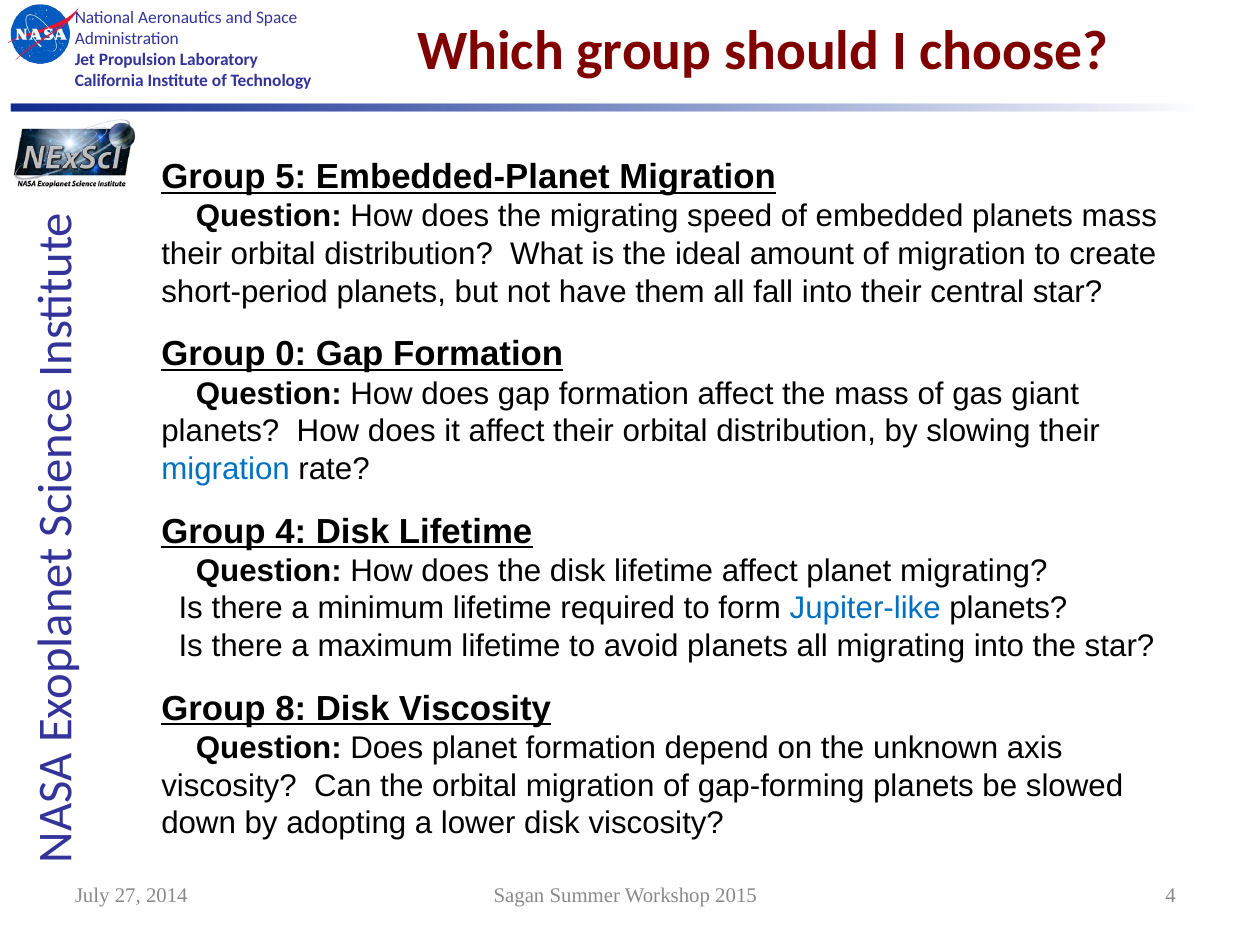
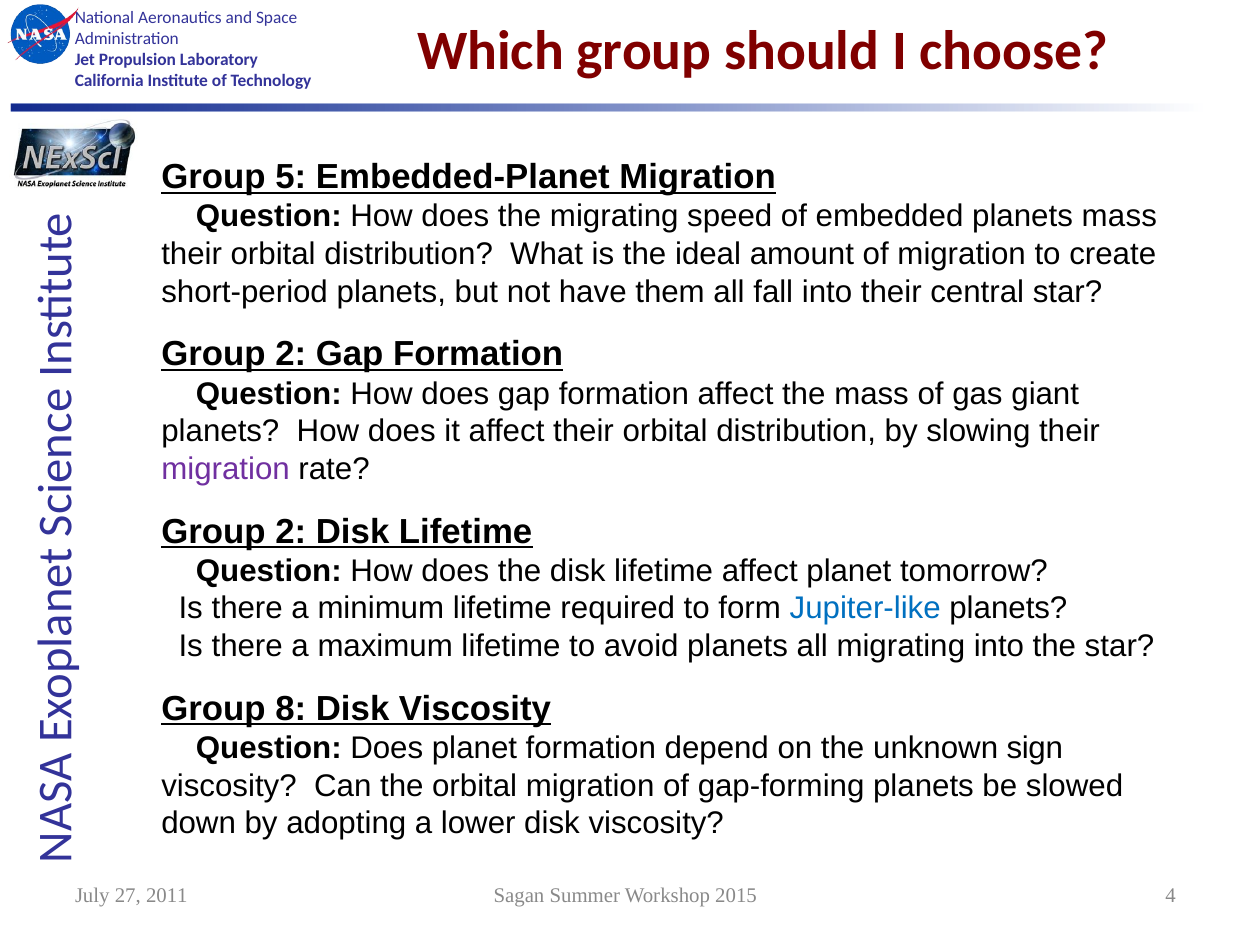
0: 0 -> 2 (291, 355)
migration colour: blue -> purple (226, 469)
4: 4 -> 2 (291, 532)
planet migrating: migrating -> tomorrow (974, 571)
axis: axis -> sign (1035, 749)
2014: 2014 -> 2011 (167, 896)
